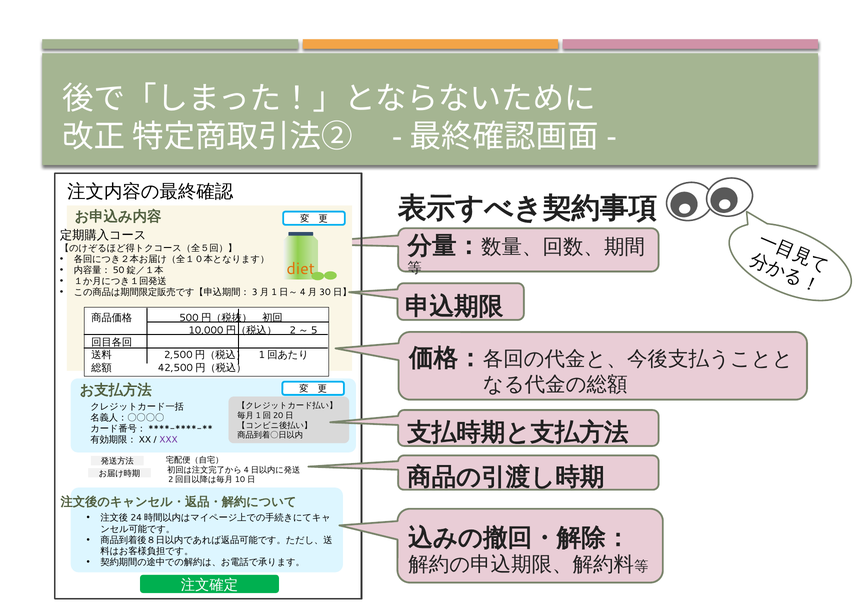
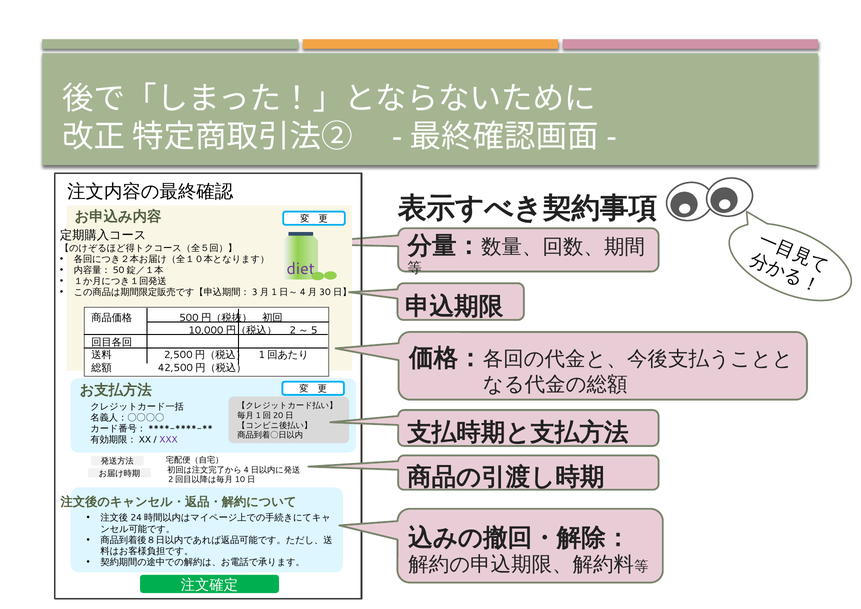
diet colour: orange -> purple (301, 269)
